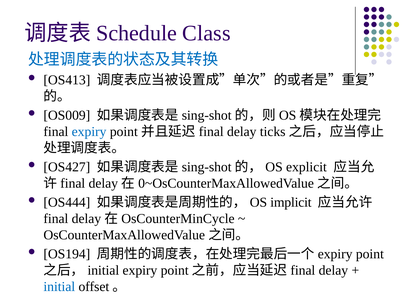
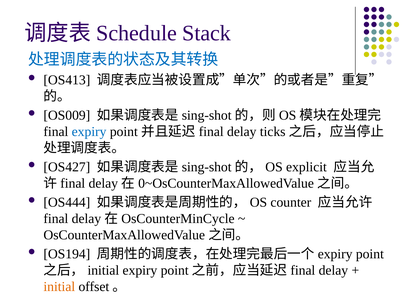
Class: Class -> Stack (207, 33)
implicit: implicit -> counter (291, 202)
initial colour: blue -> orange (59, 287)
